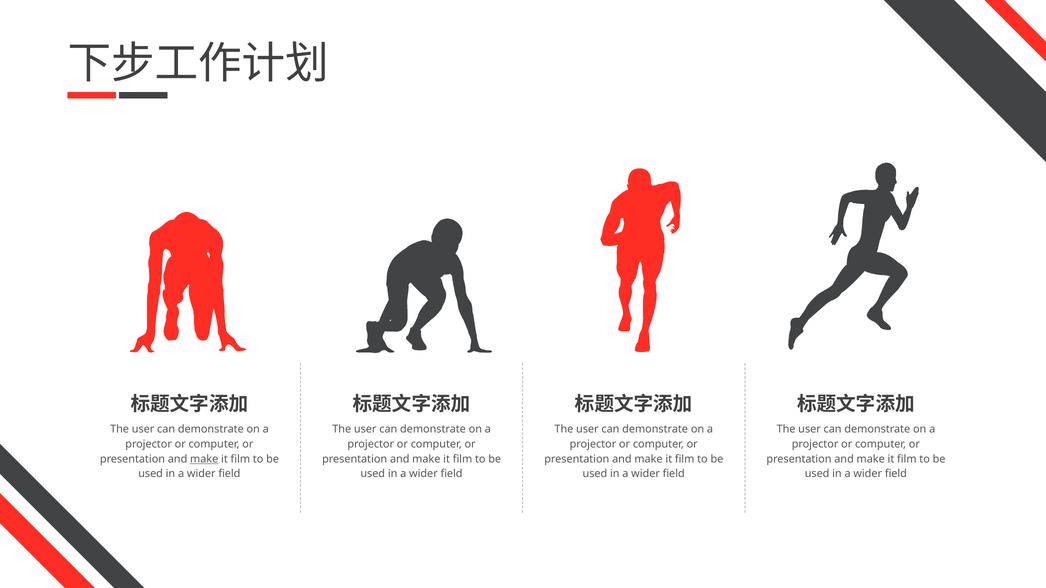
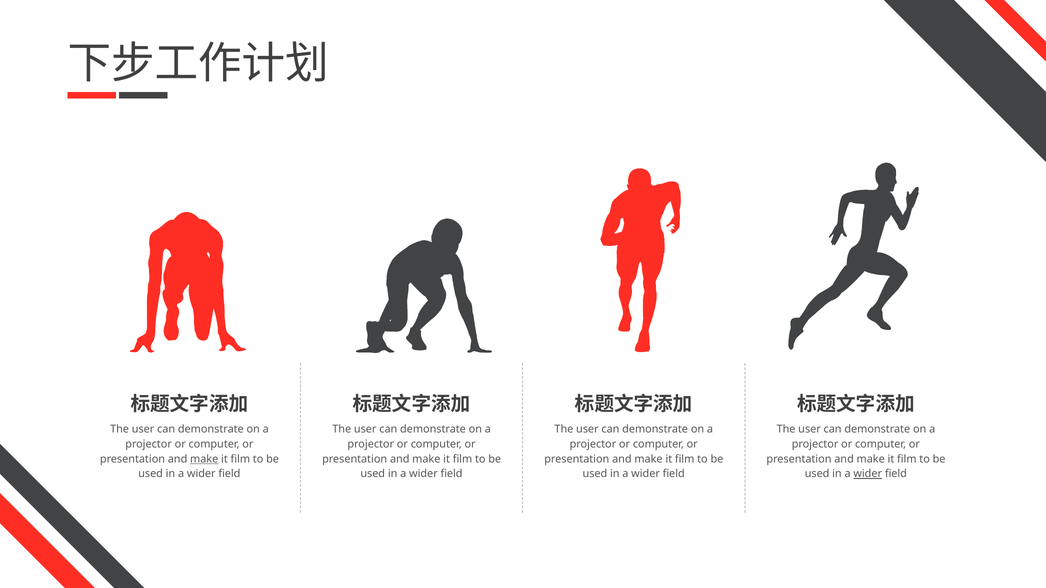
wider underline: none -> present (868, 474)
